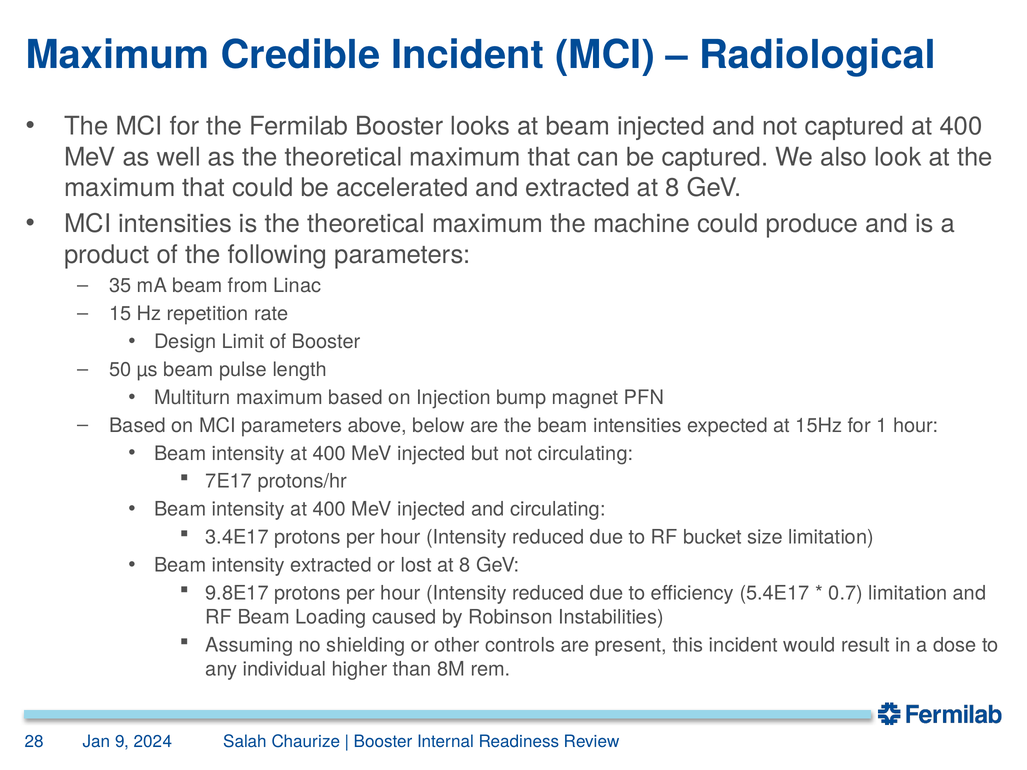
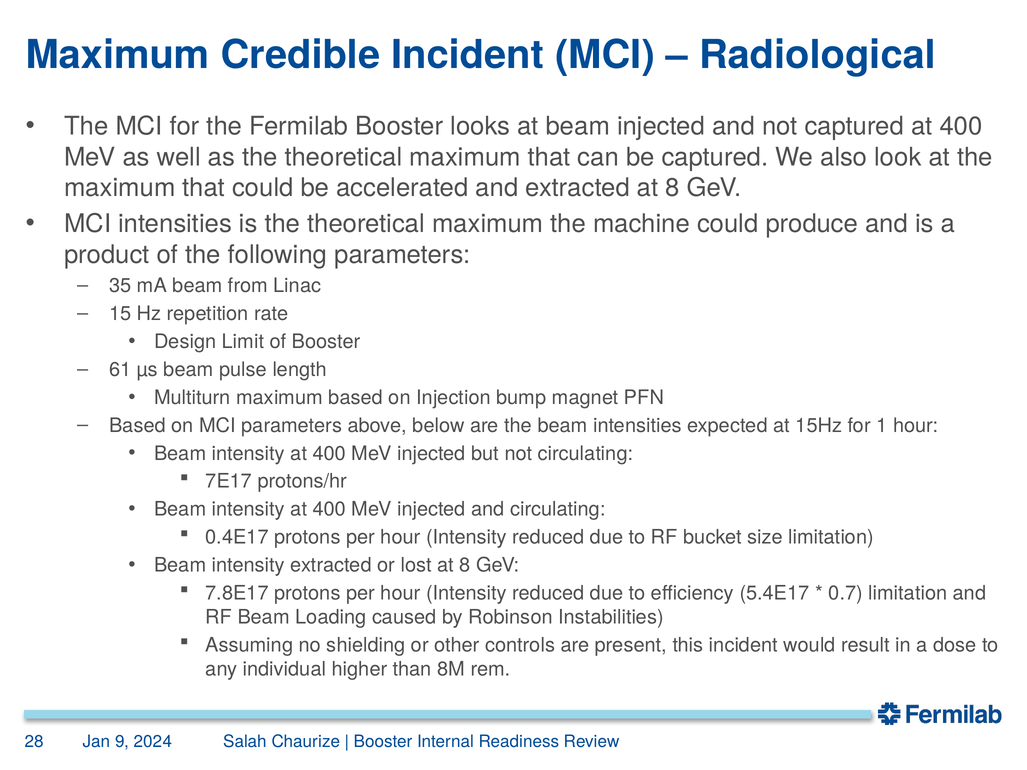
50: 50 -> 61 (120, 370)
3.4E17: 3.4E17 -> 0.4E17 (237, 538)
9.8E17: 9.8E17 -> 7.8E17 (237, 593)
